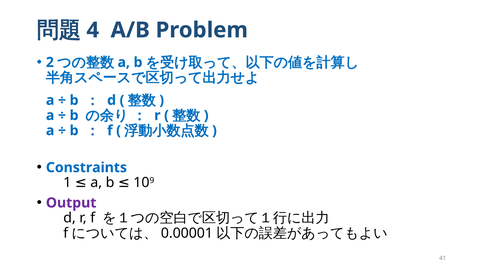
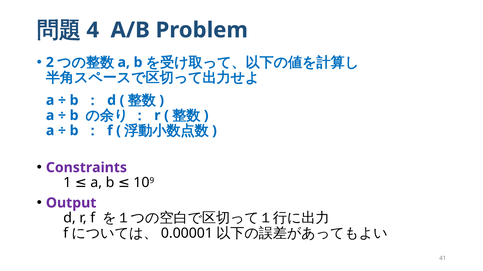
Constraints colour: blue -> purple (86, 168)
